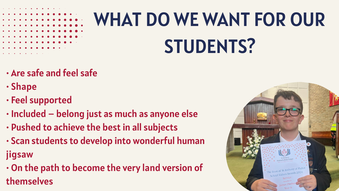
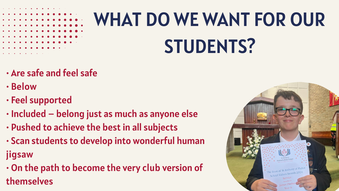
Shape: Shape -> Below (24, 87)
land: land -> club (151, 168)
